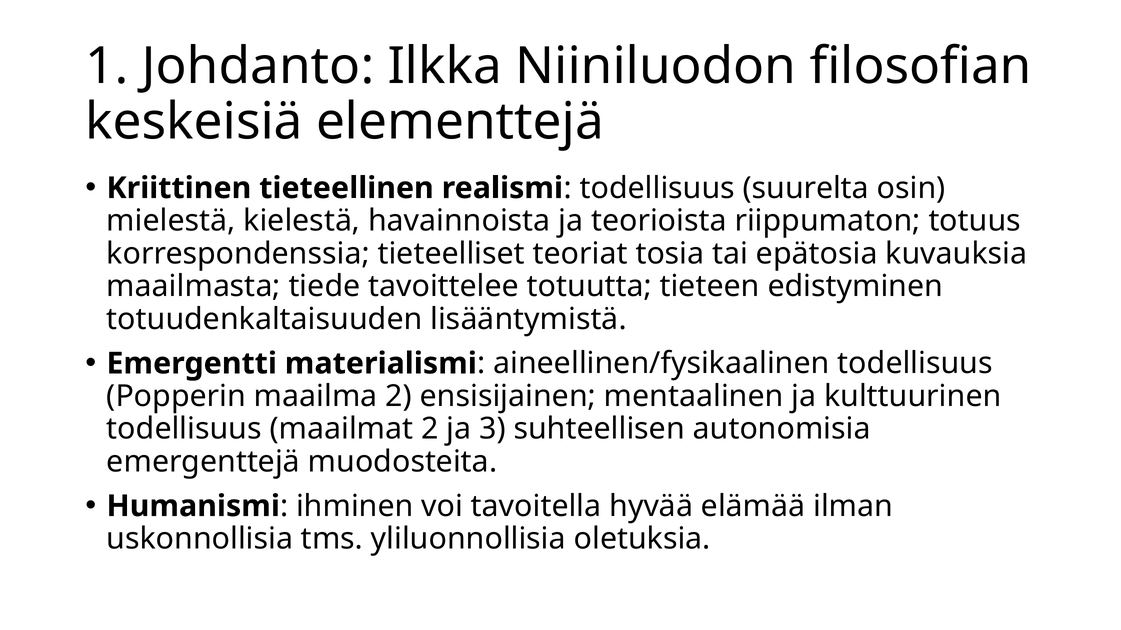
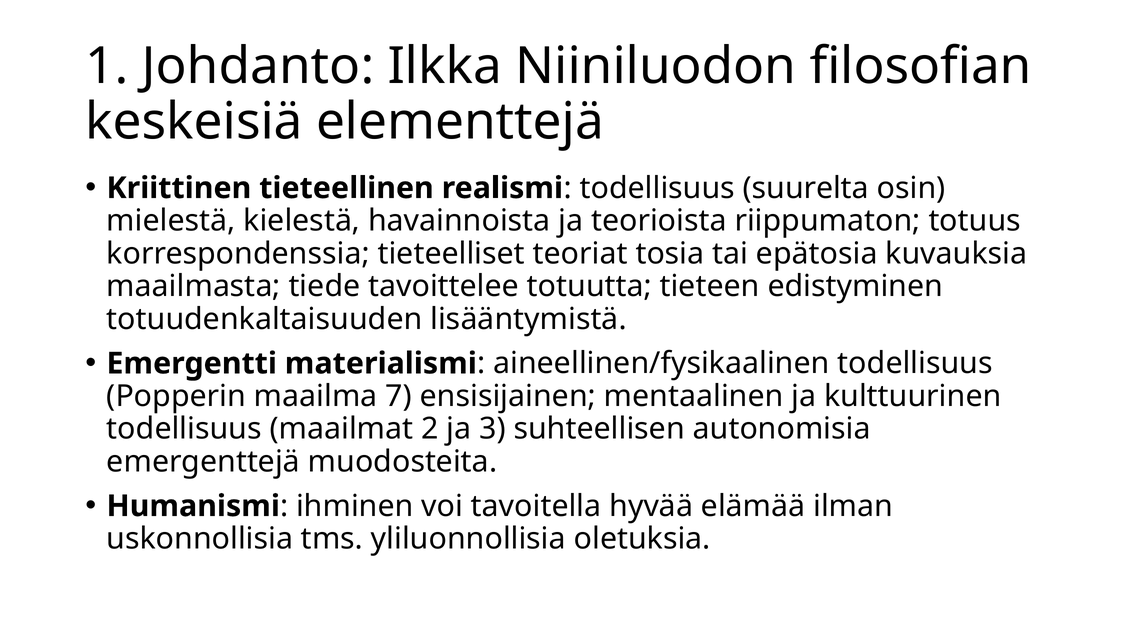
maailma 2: 2 -> 7 (399, 397)
